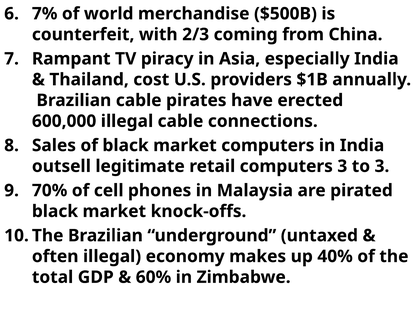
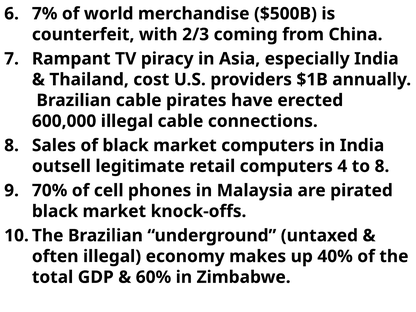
computers 3: 3 -> 4 (342, 166)
to 3: 3 -> 8 (382, 166)
